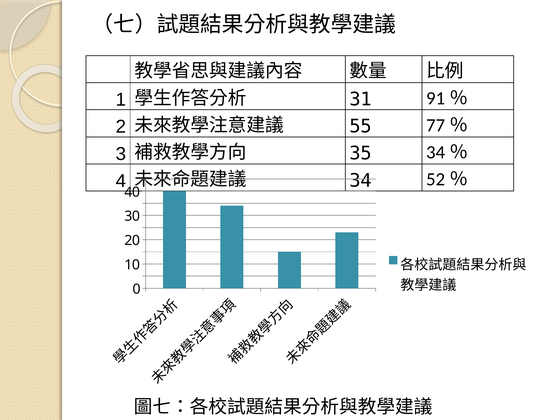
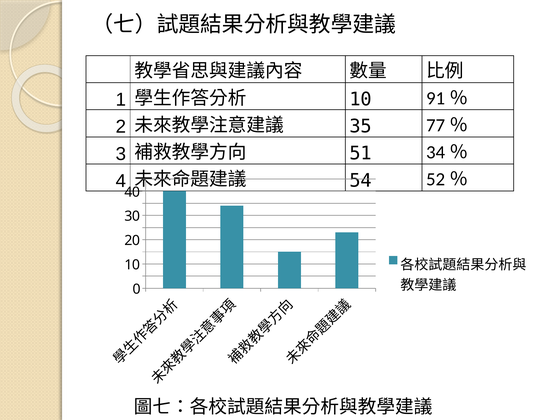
31: 31 -> 10 (361, 99)
55: 55 -> 35 (361, 126)
35: 35 -> 51 (361, 153)
34: 34 -> 54 (361, 181)
